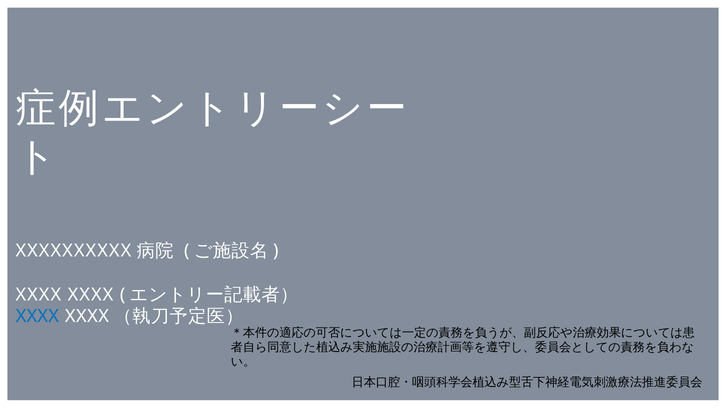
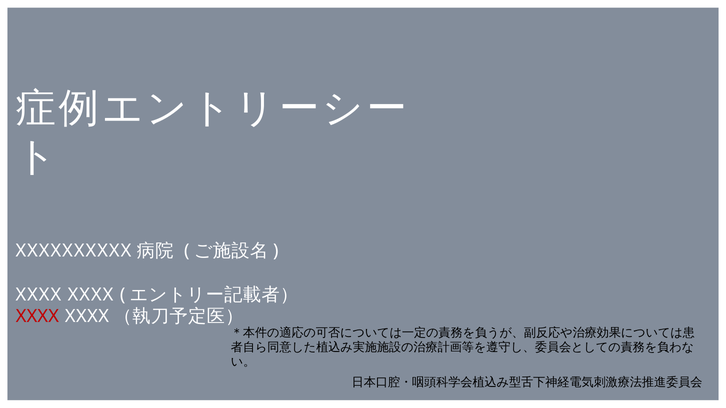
XXXX colour: blue -> red (37, 317)
